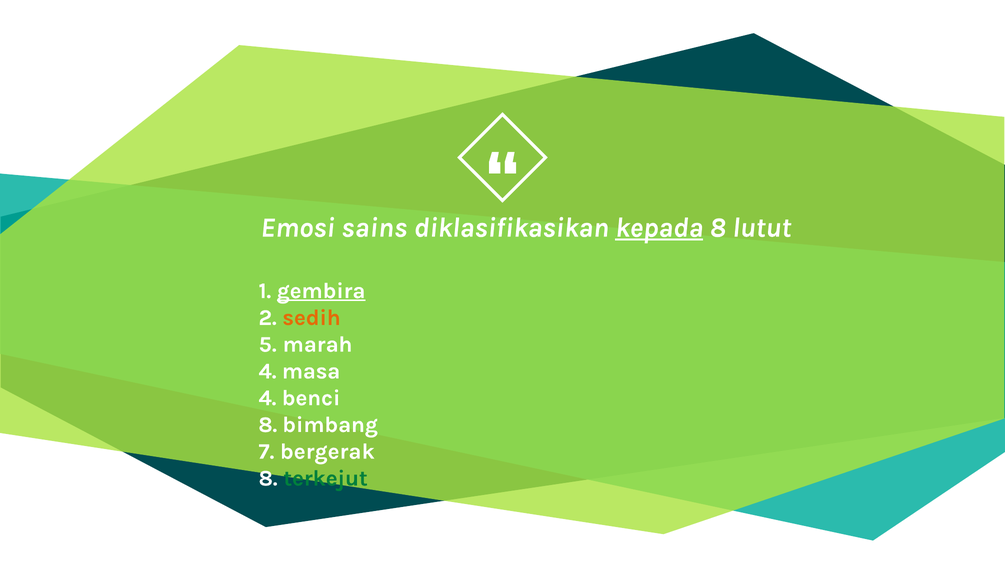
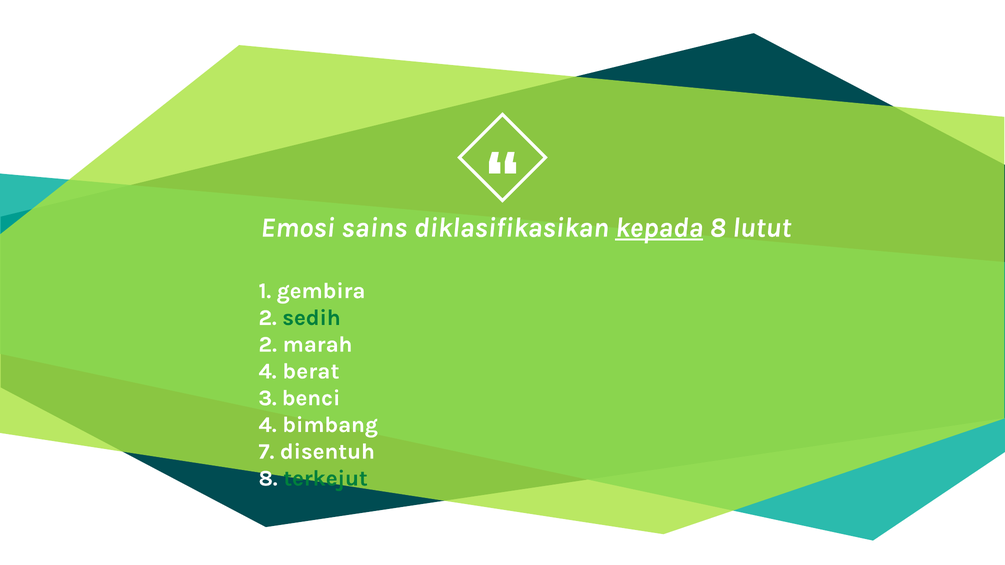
gembira underline: present -> none (321, 291)
sedih colour: orange -> green (311, 318)
5: 5 -> 2 (268, 345)
masa: masa -> berat (311, 371)
4: 4 -> 3 (267, 398)
8: 8 -> 4 (268, 425)
bergerak: bergerak -> disentuh (327, 452)
